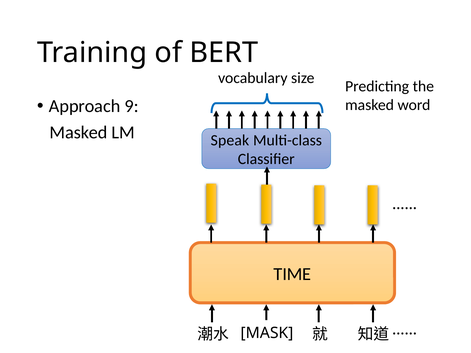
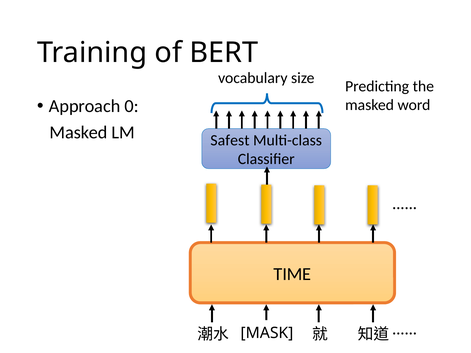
9: 9 -> 0 (132, 106)
Speak: Speak -> Safest (230, 140)
